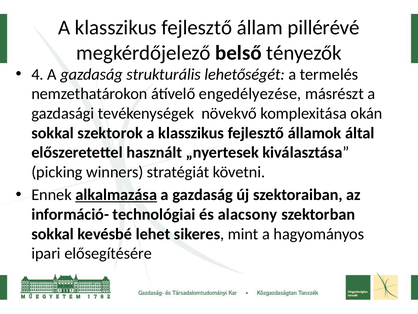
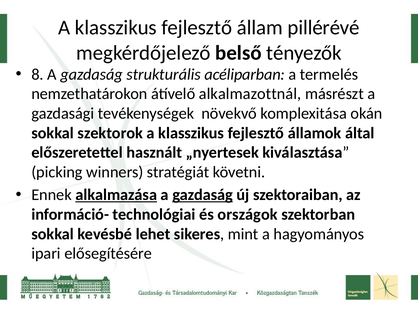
4: 4 -> 8 (38, 74)
lehetőségét: lehetőségét -> acéliparban (245, 74)
engedélyezése: engedélyezése -> alkalmazottnál (250, 94)
gazdaság underline: none -> present (203, 195)
alacsony: alacsony -> országok (248, 214)
